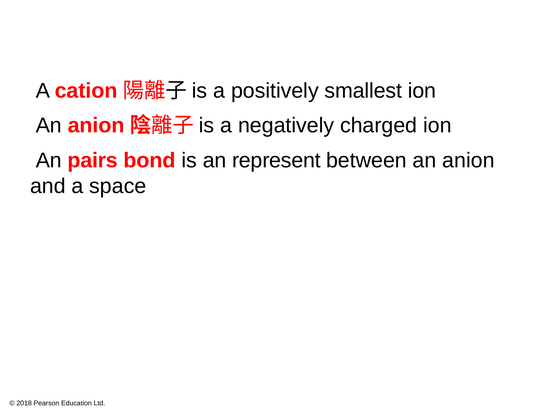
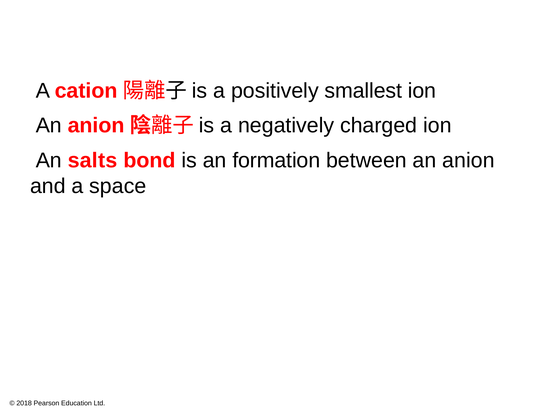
pairs: pairs -> salts (92, 161)
represent: represent -> formation (276, 161)
